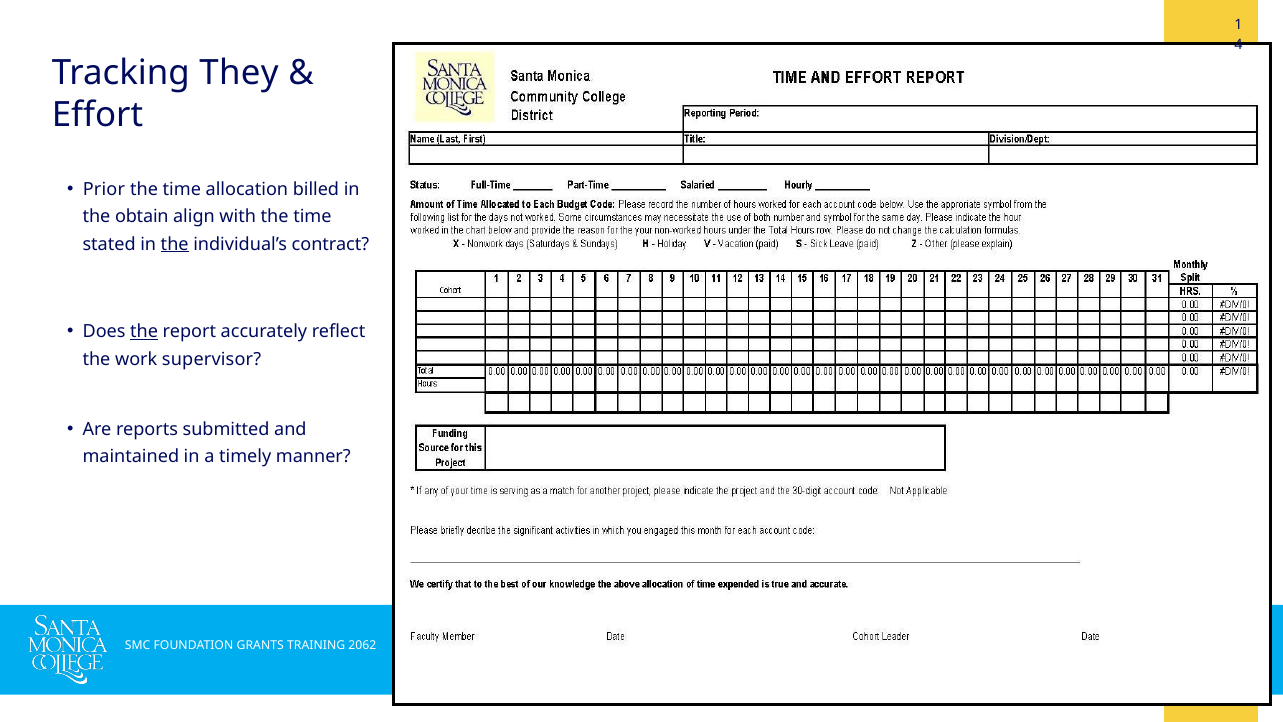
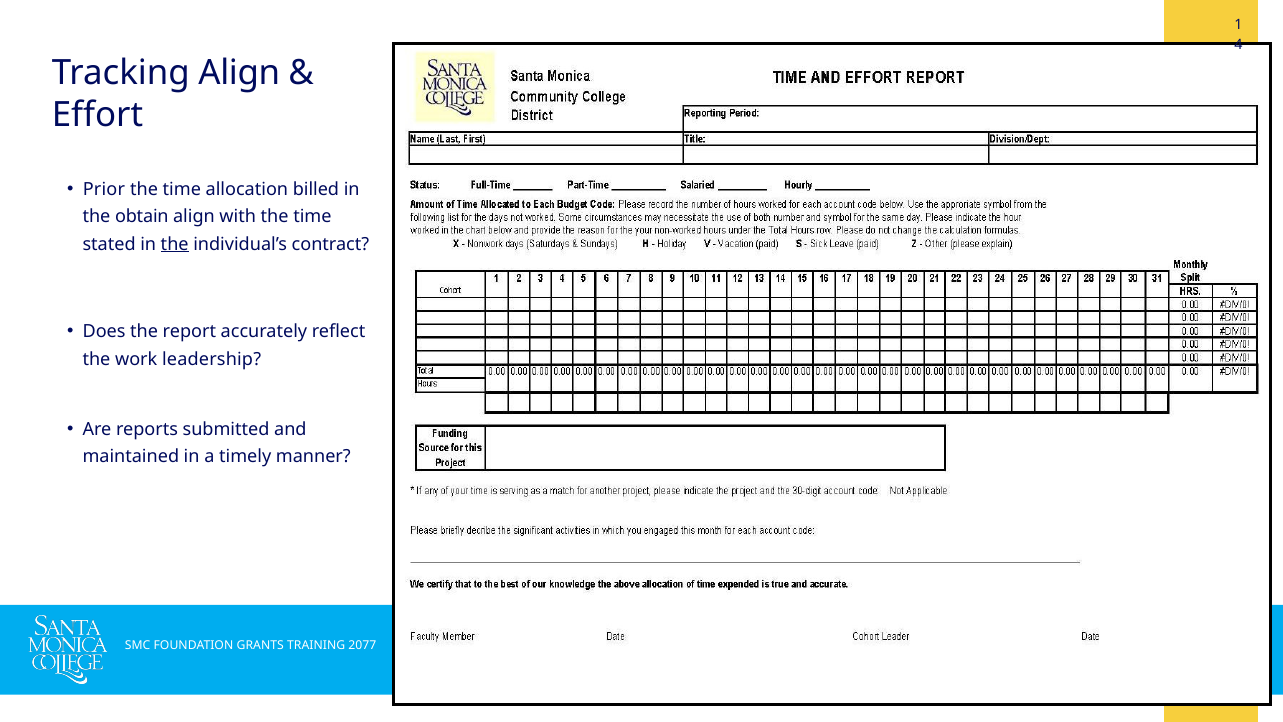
Tracking They: They -> Align (239, 73)
the underline: present -> none (144, 332)
supervisor: supervisor -> leadership (212, 359)
2062: 2062 -> 2077 (362, 645)
